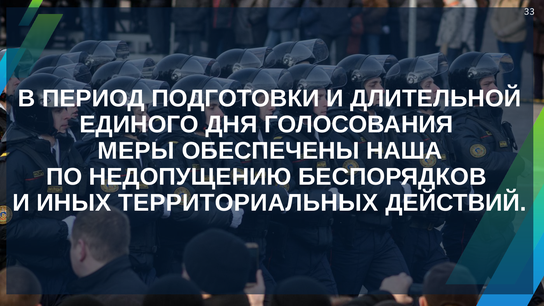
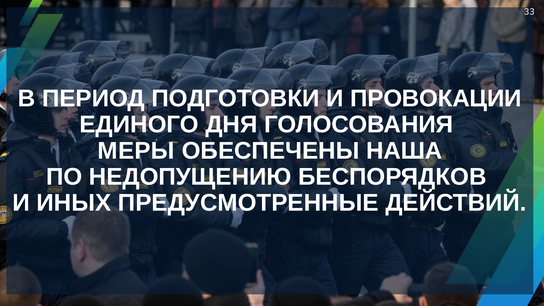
ДЛИТЕЛЬНОЙ: ДЛИТЕЛЬНОЙ -> ПРОВОКАЦИИ (436, 98)
ТЕРРИТОРИАЛЬНЫХ: ТЕРРИТОРИАЛЬНЫХ -> ПРЕДУСМОТРЕННЫЕ (248, 203)
